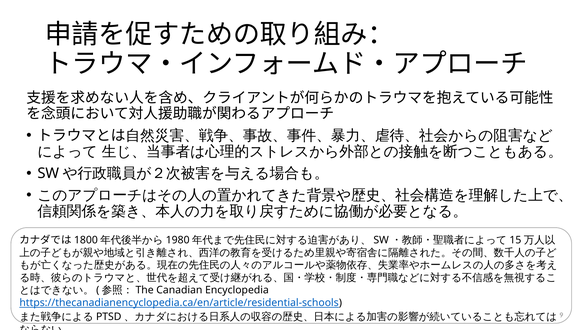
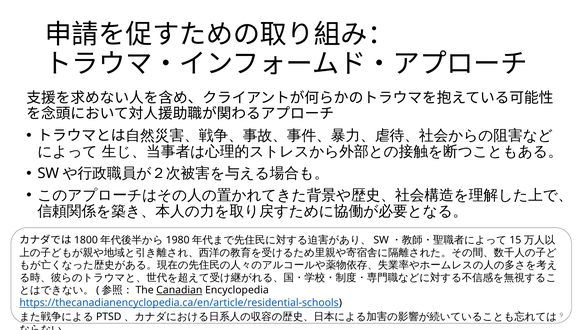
Canadian underline: none -> present (179, 290)
